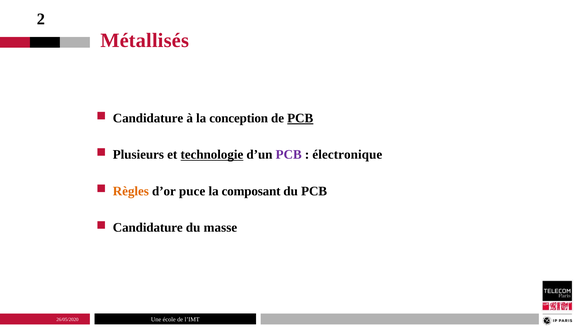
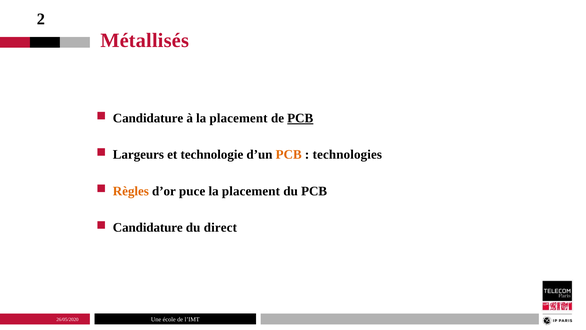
à la conception: conception -> placement (239, 118)
Plusieurs: Plusieurs -> Largeurs (138, 155)
technologie underline: present -> none (212, 155)
PCB colour: purple -> orange (289, 155)
électronique: électronique -> technologies (347, 155)
composant: composant -> placement (251, 191)
masse: masse -> direct (220, 227)
